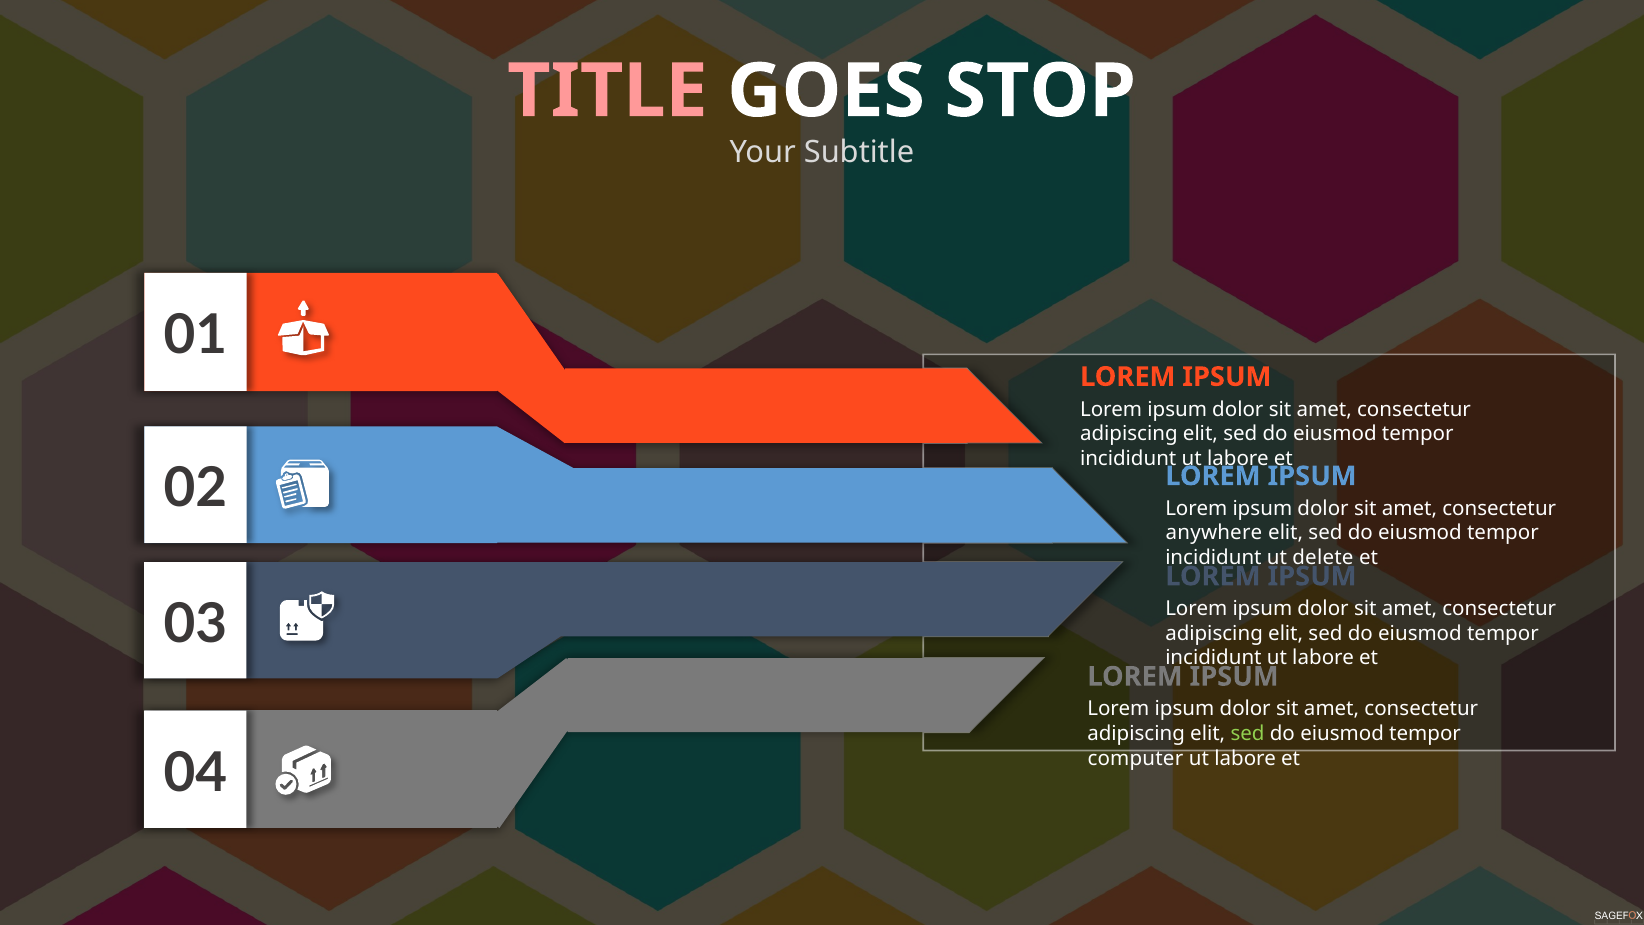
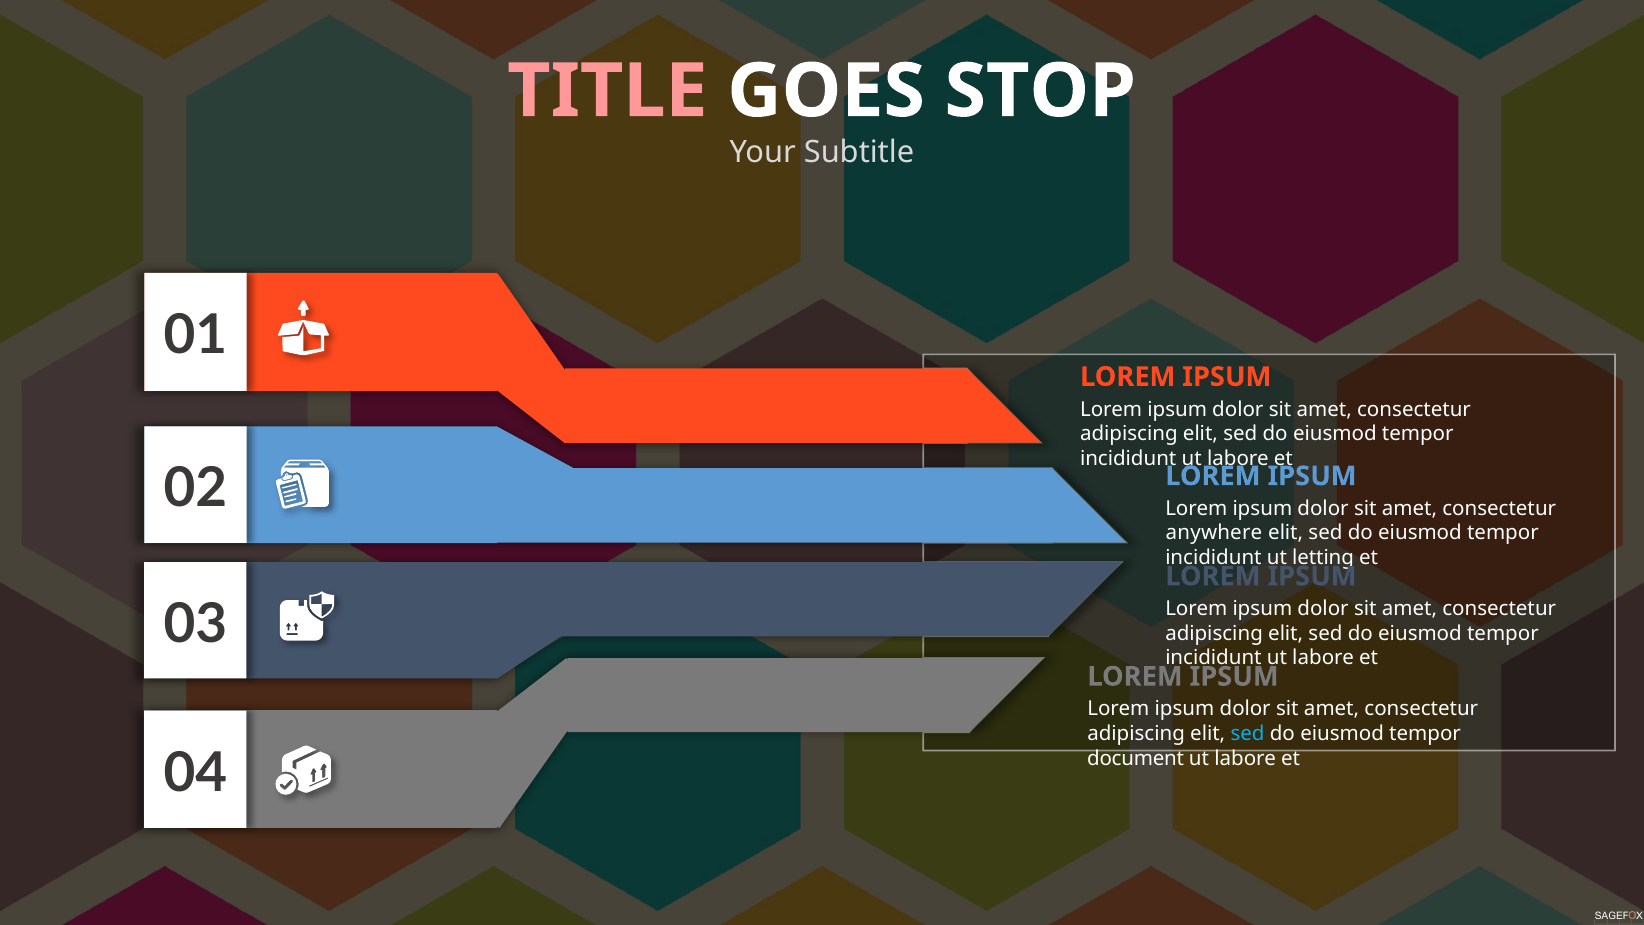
delete: delete -> letting (1323, 558)
sed colour: light green -> light blue (1248, 734)
computer: computer -> document (1136, 758)
